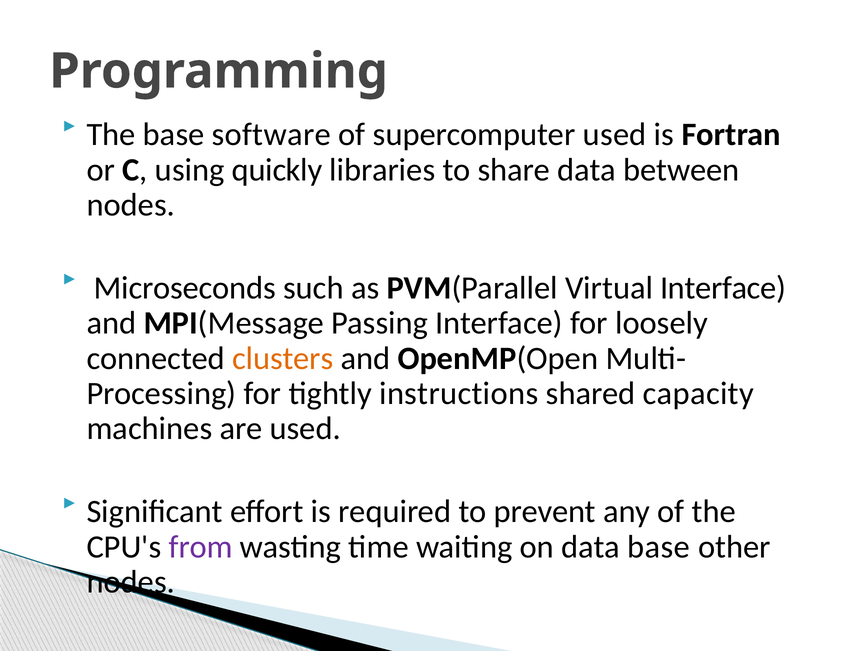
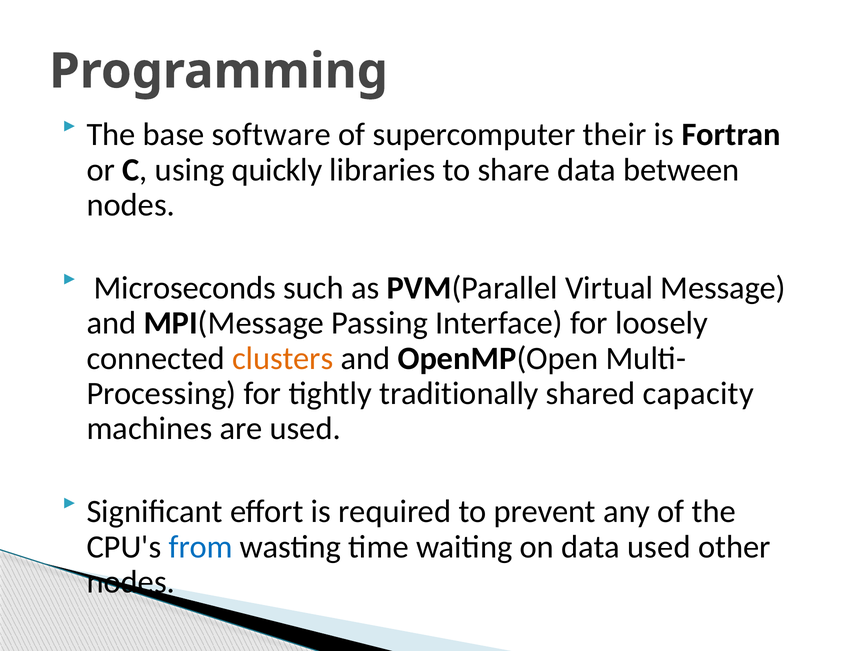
supercomputer used: used -> their (615, 134)
Virtual Interface: Interface -> Message (723, 288)
instructions: instructions -> traditionally (459, 393)
from colour: purple -> blue (201, 546)
data base: base -> used (659, 546)
